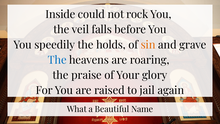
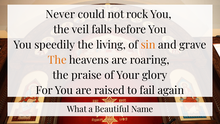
Inside: Inside -> Never (60, 14)
holds: holds -> living (111, 45)
The colour: blue -> orange (57, 60)
jail: jail -> fail (147, 90)
